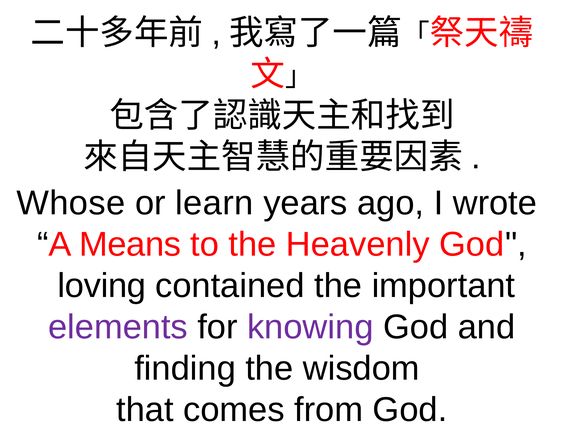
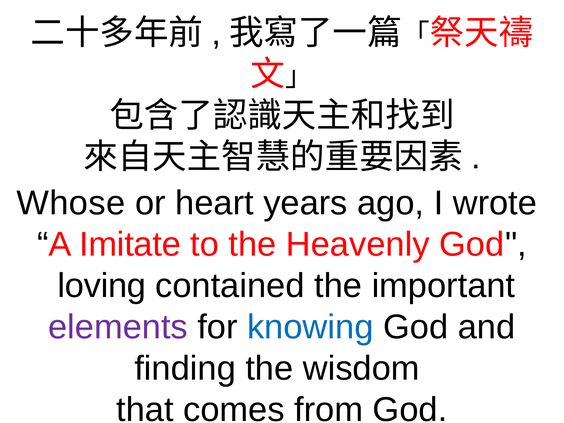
learn: learn -> heart (215, 203)
Means: Means -> Imitate (130, 245)
knowing colour: purple -> blue (310, 327)
